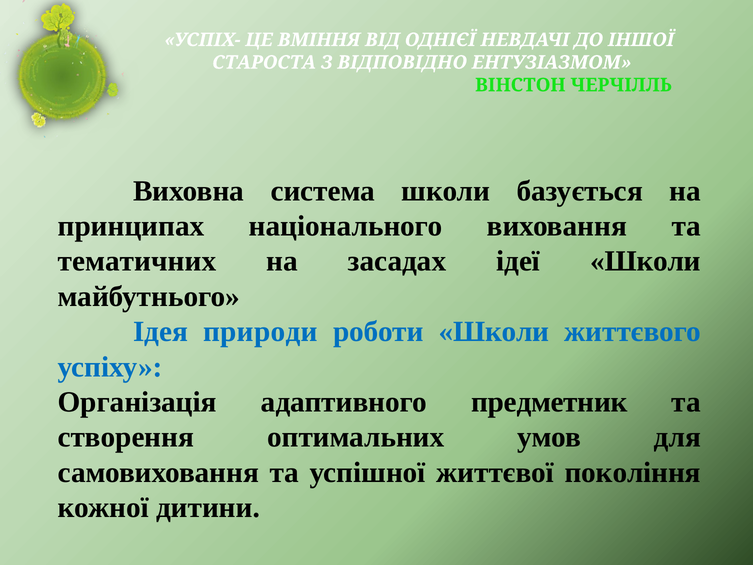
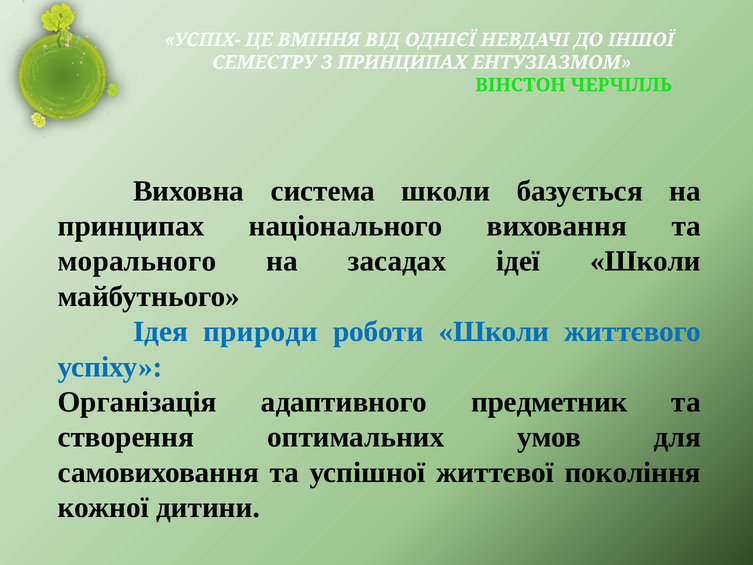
СТАРОСТА: СТАРОСТА -> СЕМЕСТРУ (264, 62)
З ВІДПОВІДНО: ВІДПОВІДНО -> ПРИНЦИПАХ (402, 62)
тематичних: тематичних -> морального (137, 261)
